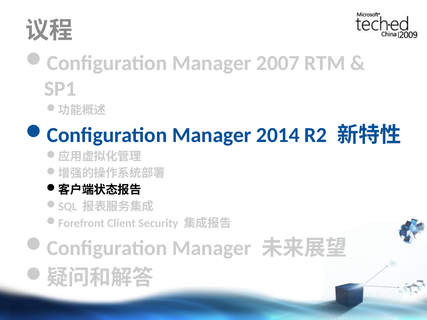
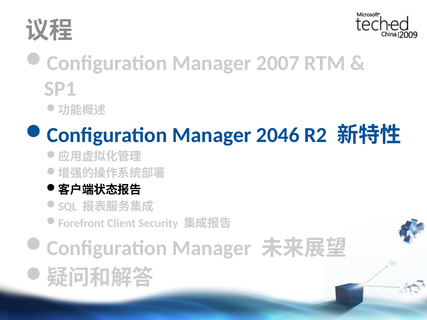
2014: 2014 -> 2046 (278, 135)
